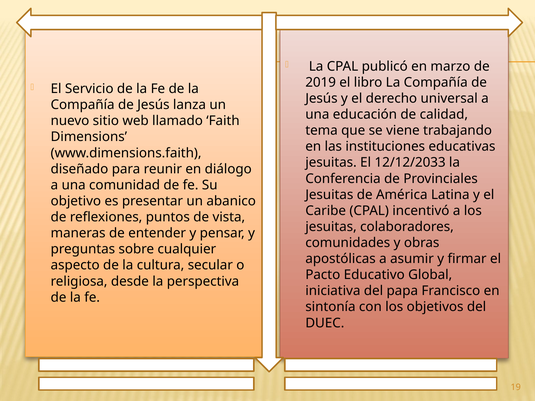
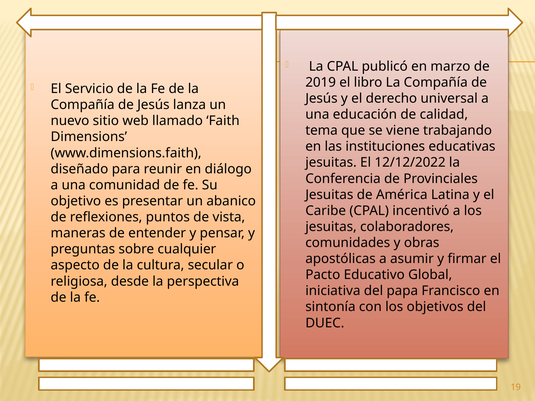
12/12/2033: 12/12/2033 -> 12/12/2022 (410, 163)
